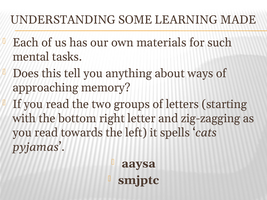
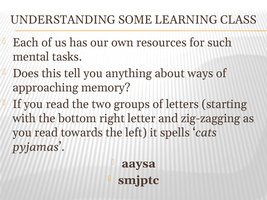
MADE: MADE -> CLASS (238, 20)
materials: materials -> resources (161, 43)
